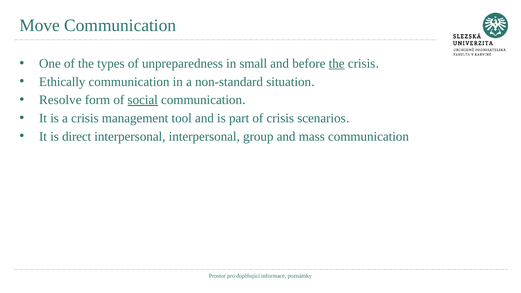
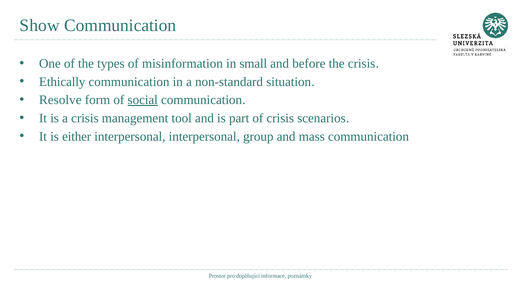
Move: Move -> Show (40, 25)
unpreparedness: unpreparedness -> misinformation (182, 63)
the underline: present -> none (337, 63)
direct: direct -> either (77, 136)
